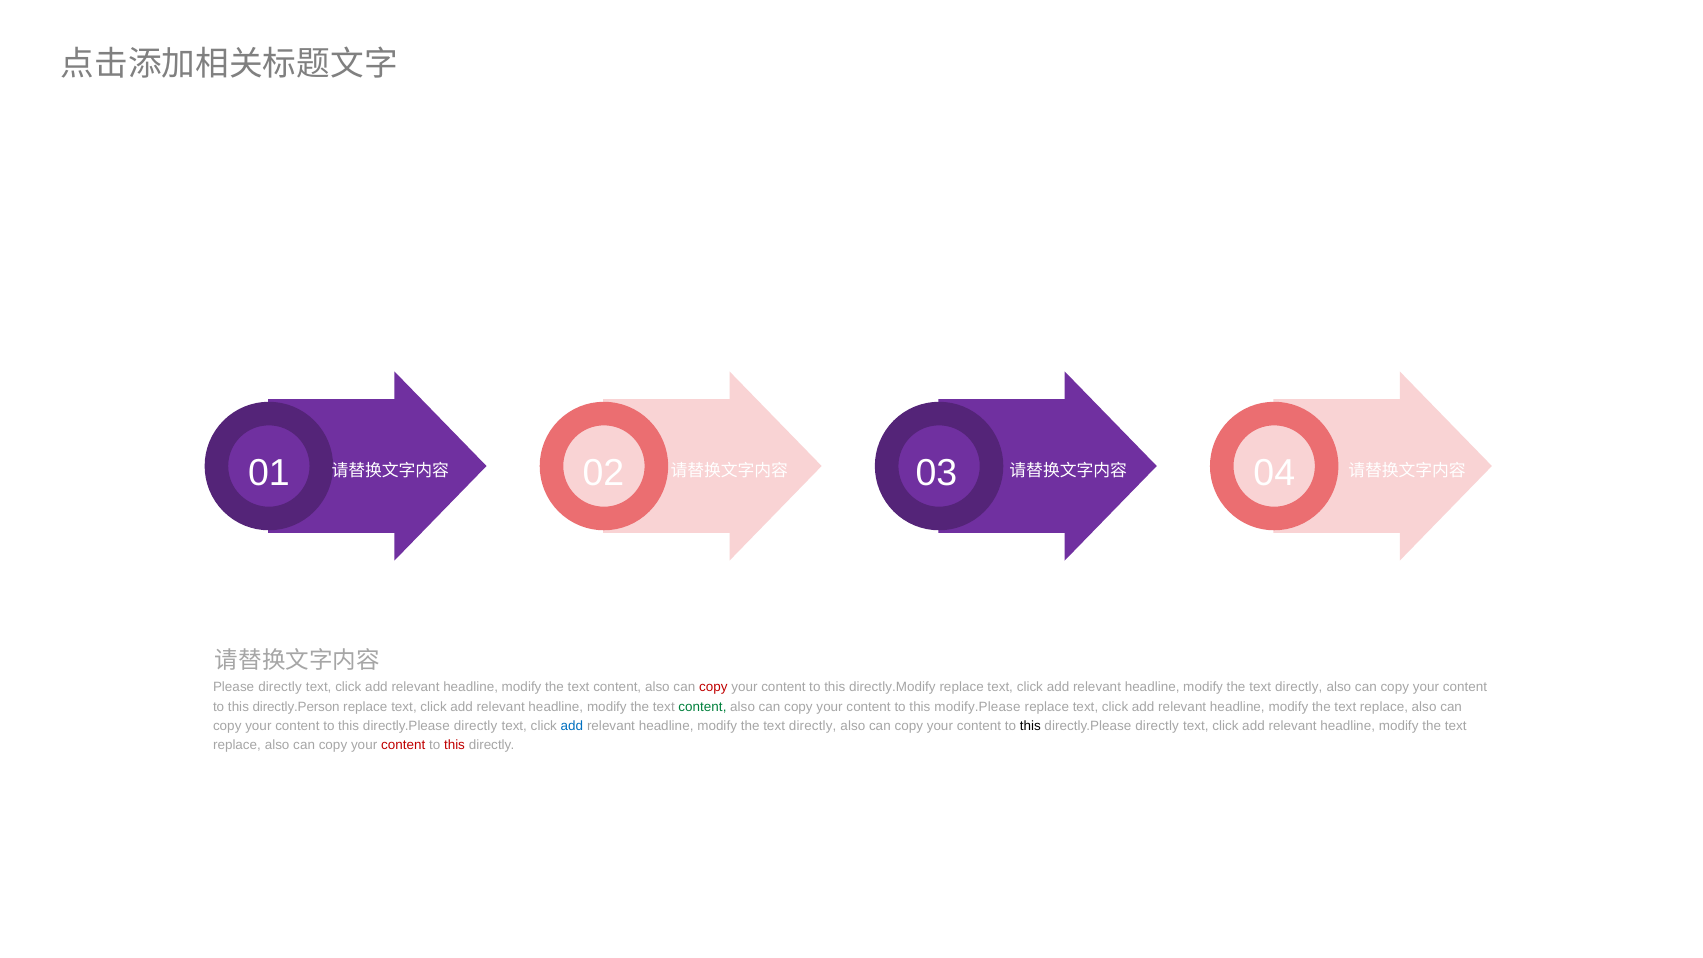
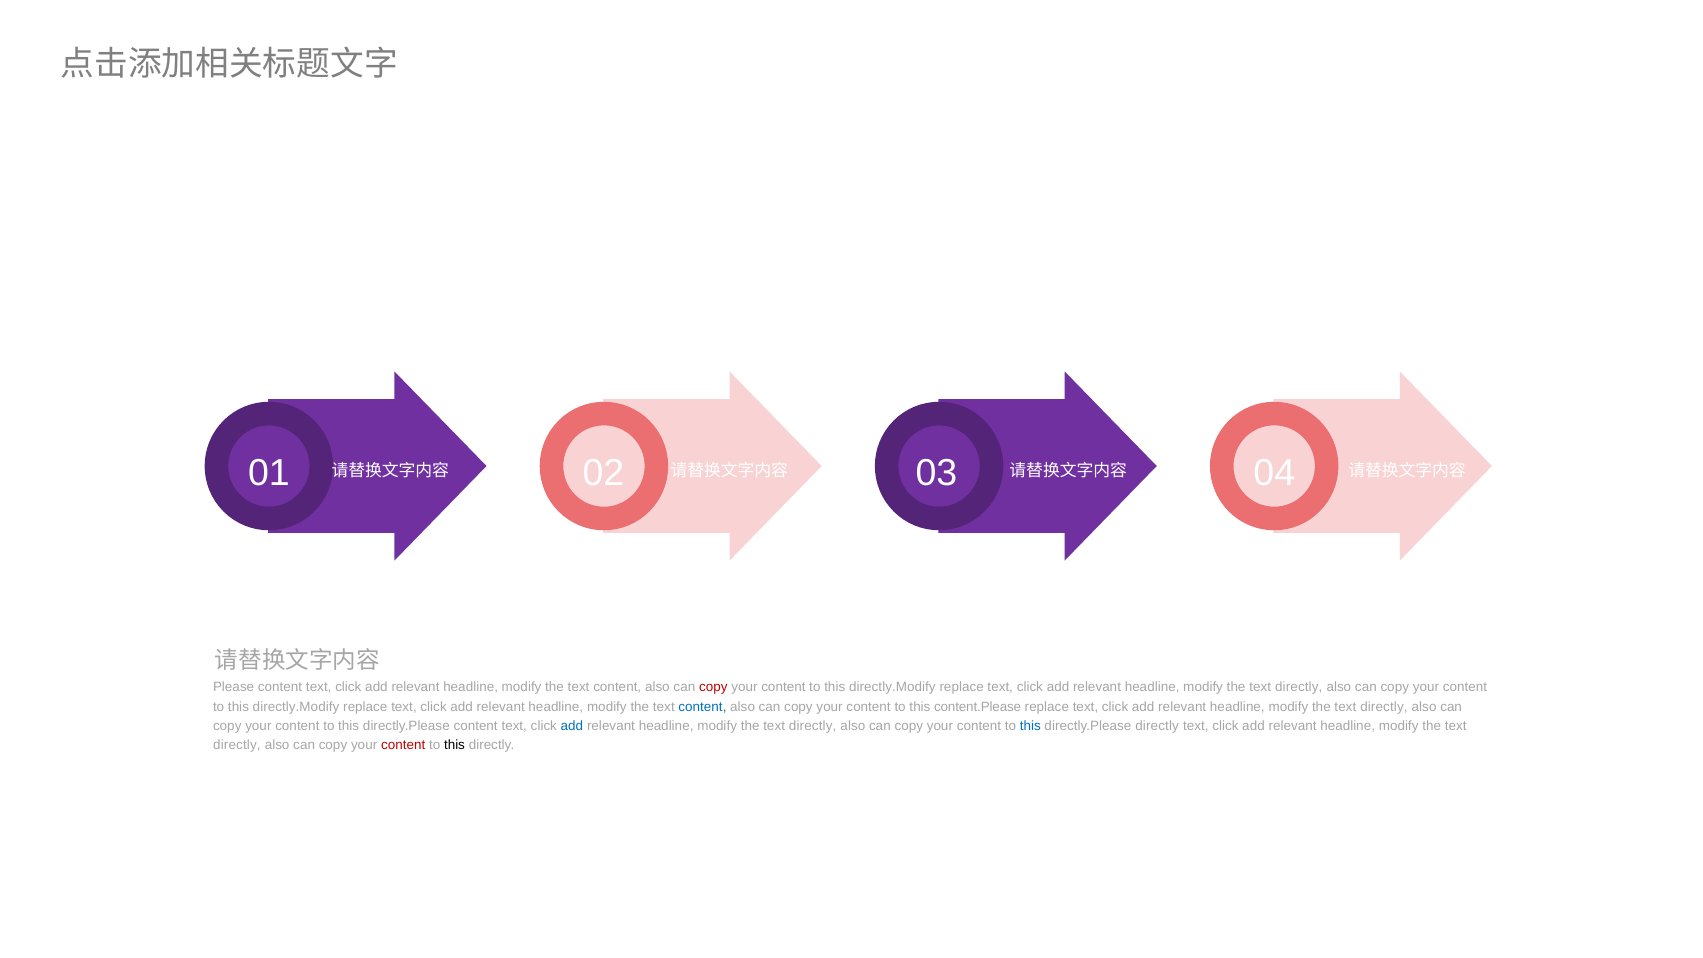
Please directly: directly -> content (280, 687)
directly.Person: directly.Person -> directly.Modify (296, 707)
content colour: green -> blue (702, 707)
modify.Please: modify.Please -> content.Please (978, 707)
replace: replace -> directly (1384, 707)
directly: directly -> content (476, 726)
this colour: black -> blue (1030, 726)
replace: replace -> directly (237, 745)
this colour: red -> black (455, 745)
